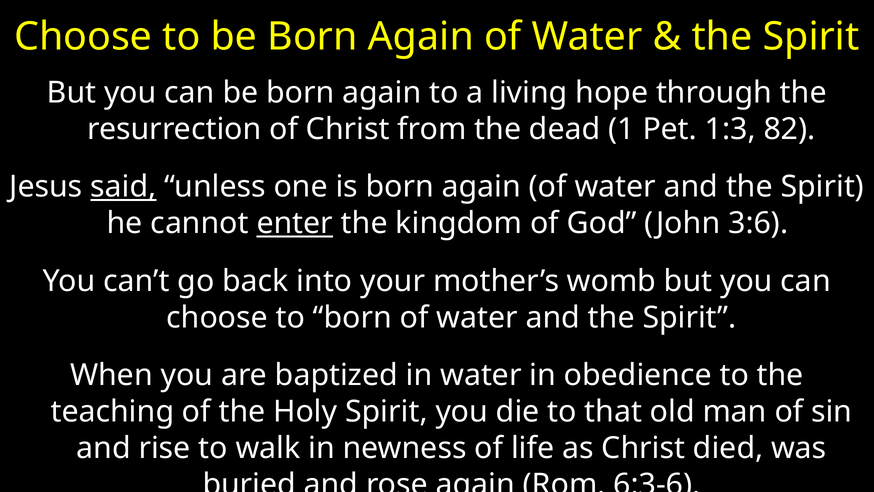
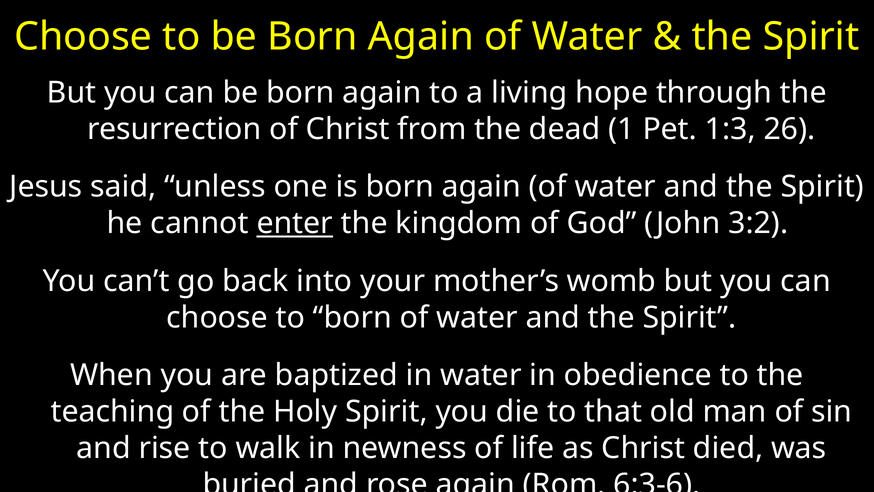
82: 82 -> 26 (790, 129)
said underline: present -> none (123, 187)
3:6: 3:6 -> 3:2 (758, 223)
